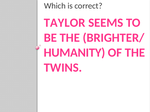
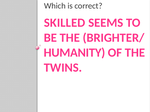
TAYLOR: TAYLOR -> SKILLED (65, 23)
